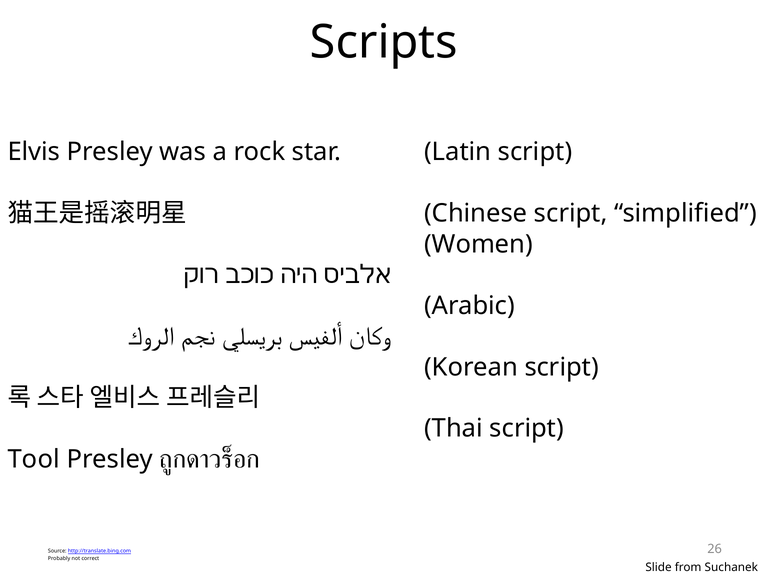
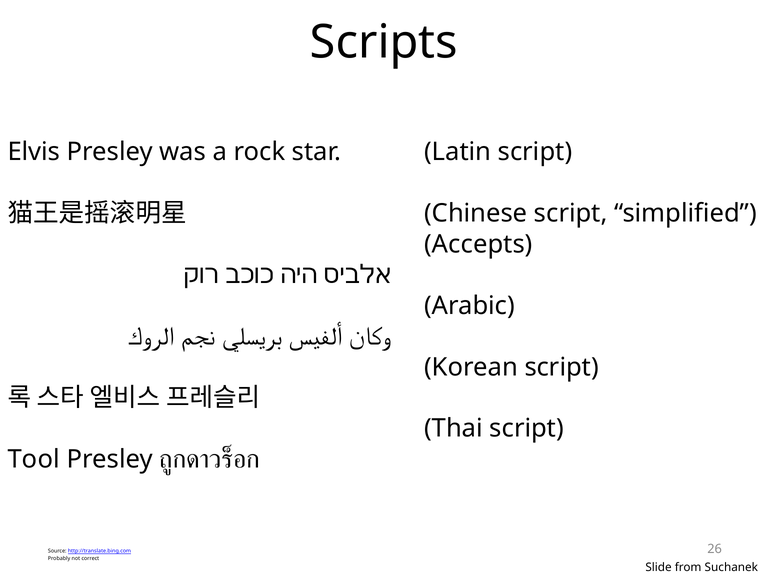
Women: Women -> Accepts (478, 244)
